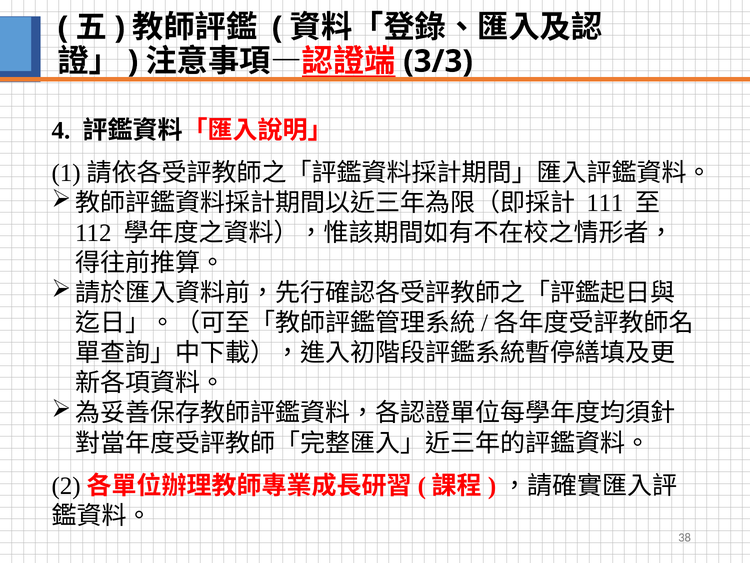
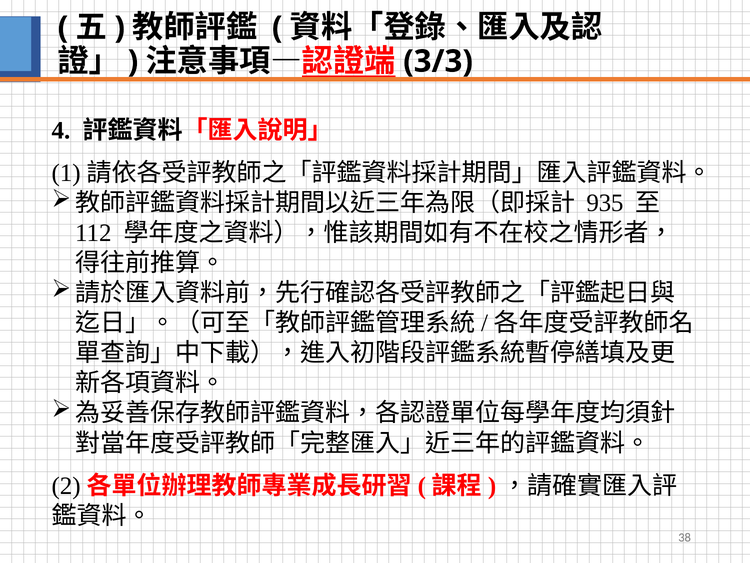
111: 111 -> 935 (605, 203)
